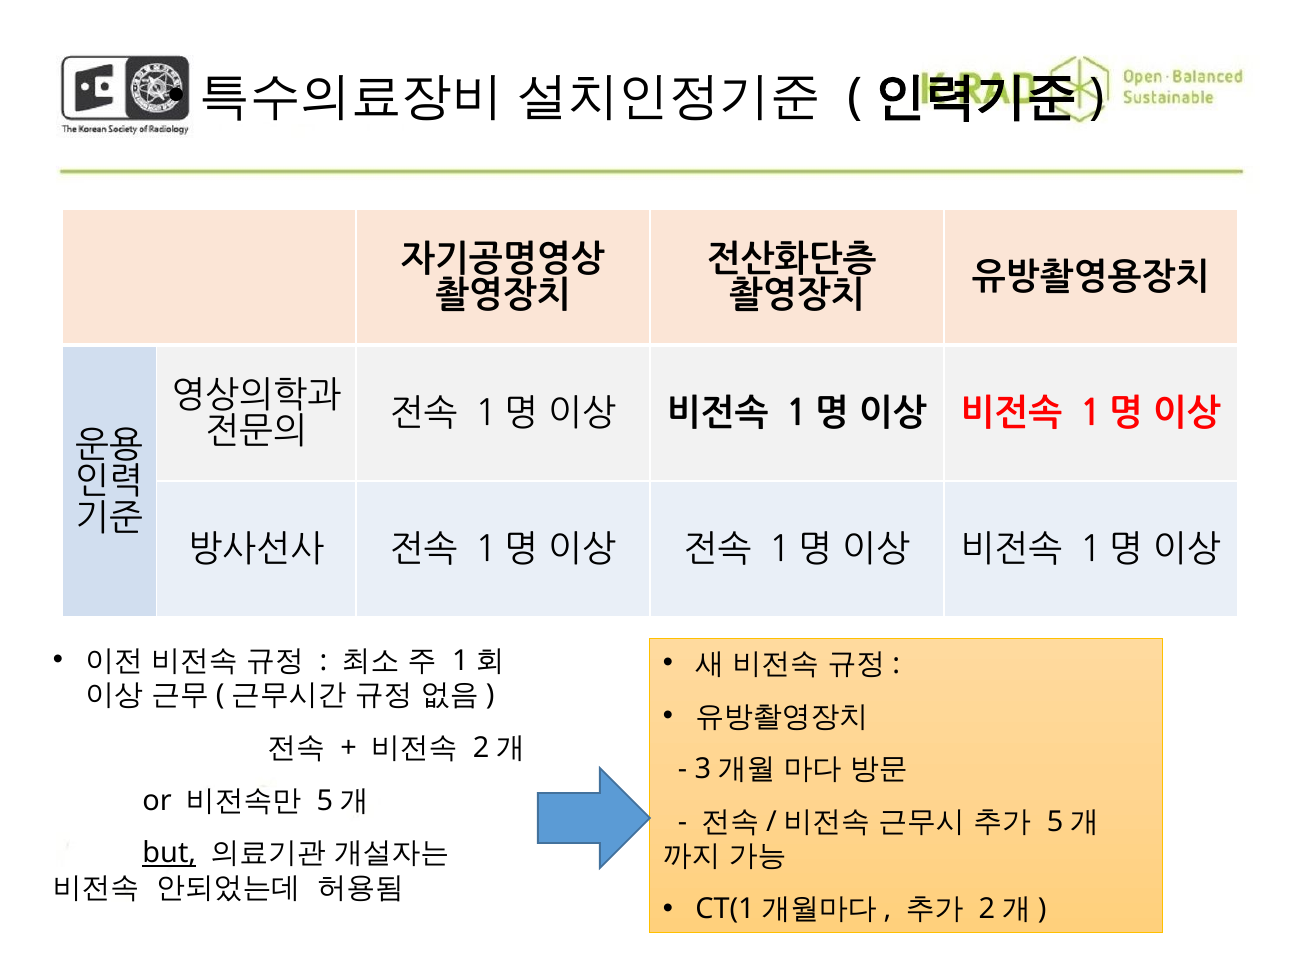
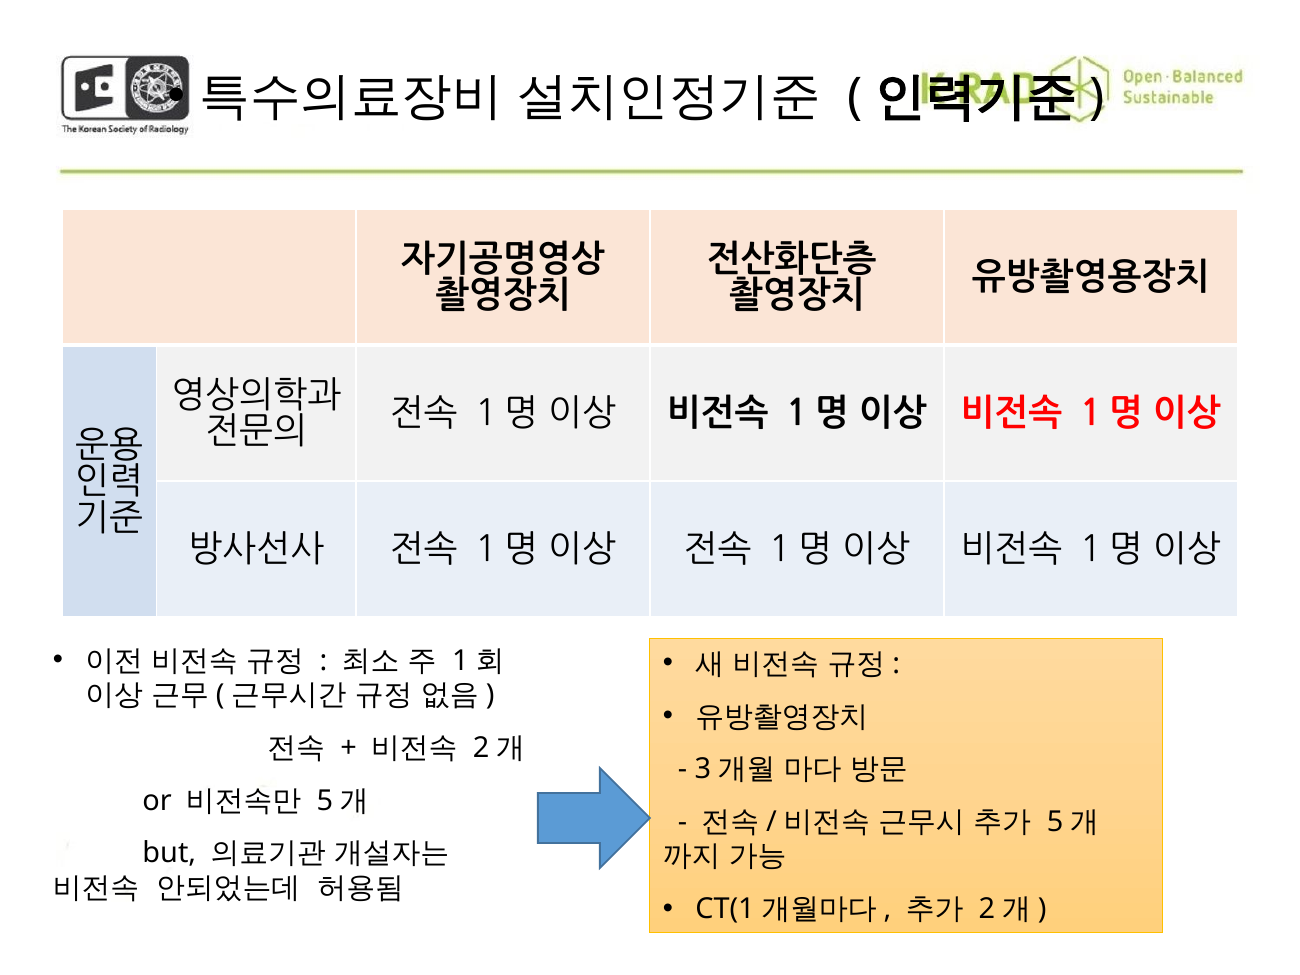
but underline: present -> none (169, 853)
